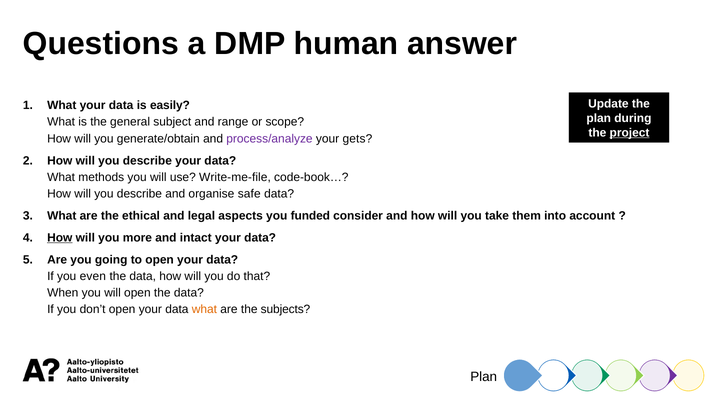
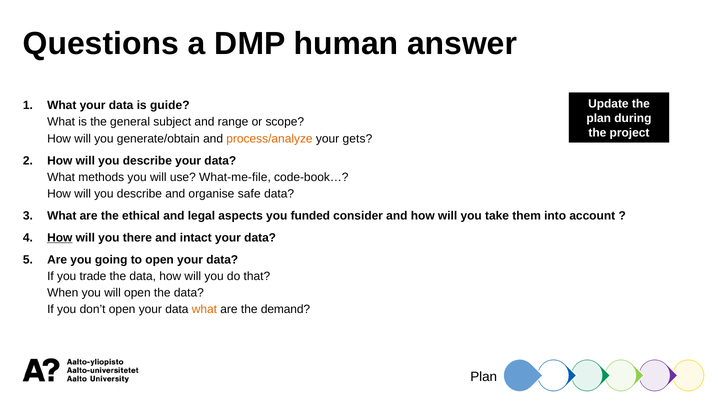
easily: easily -> guide (170, 106)
project underline: present -> none (629, 133)
process/analyze colour: purple -> orange (269, 139)
Write-me-file: Write-me-file -> What-me-file (235, 177)
more: more -> there (137, 238)
even: even -> trade (93, 276)
subjects: subjects -> demand (285, 309)
